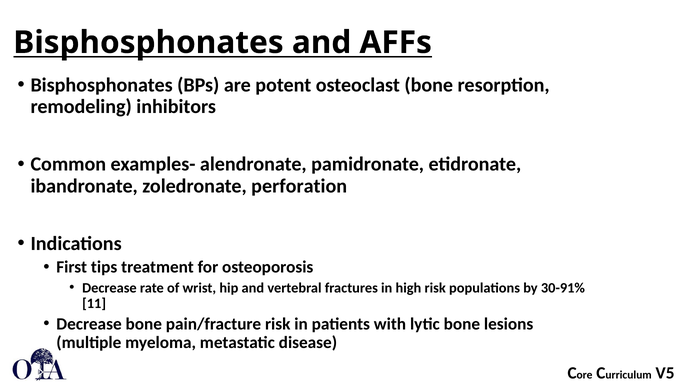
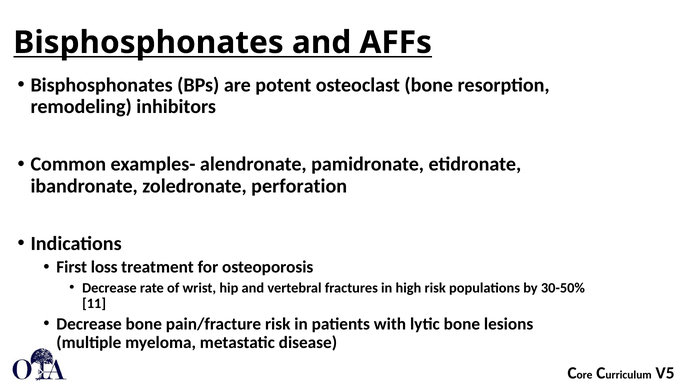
tips: tips -> loss (104, 268)
30-91%: 30-91% -> 30-50% (563, 288)
